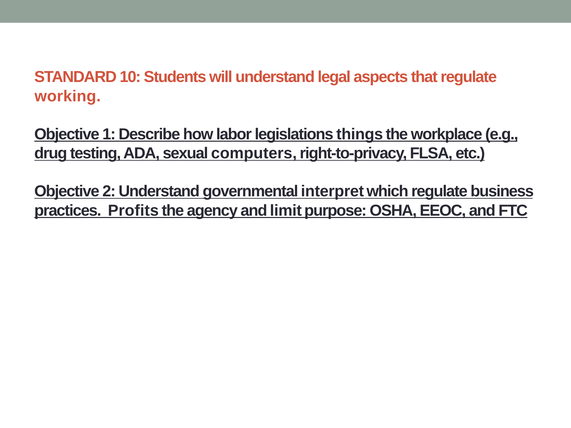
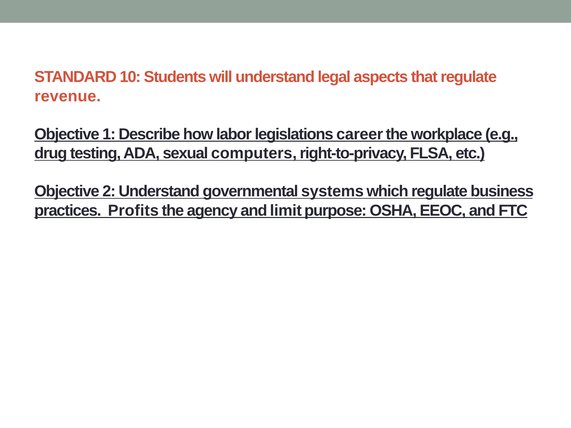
working: working -> revenue (68, 96)
things: things -> career (360, 134)
interpret: interpret -> systems (332, 192)
